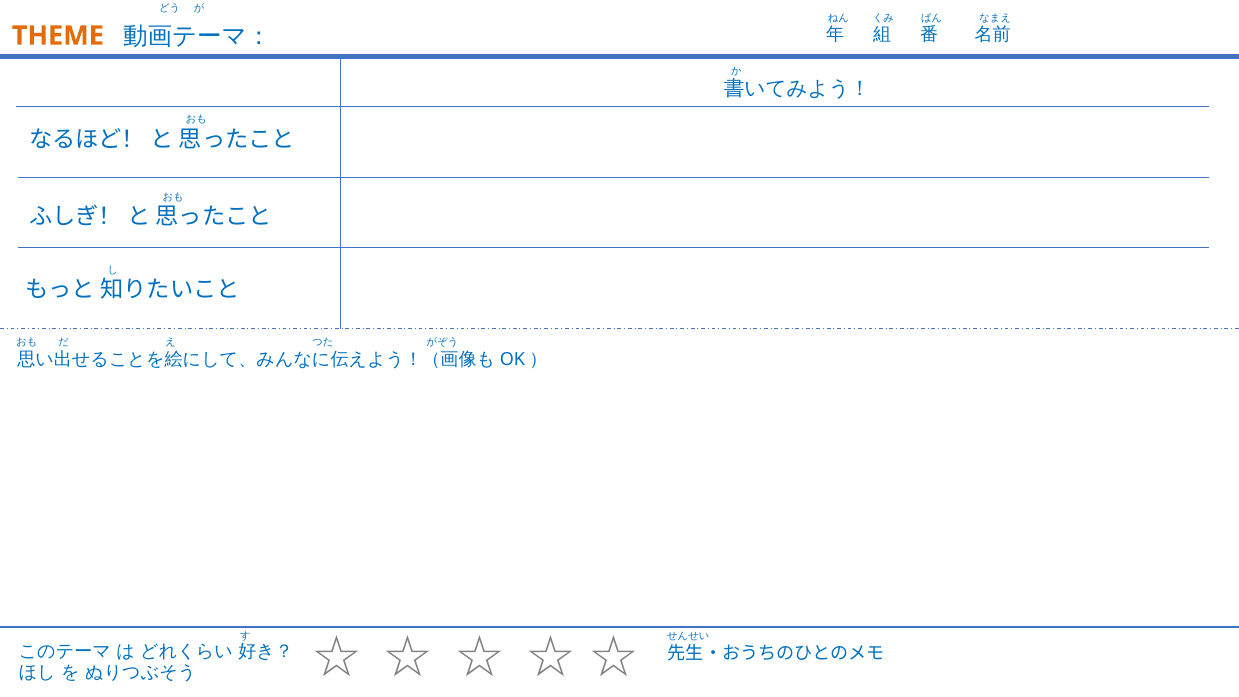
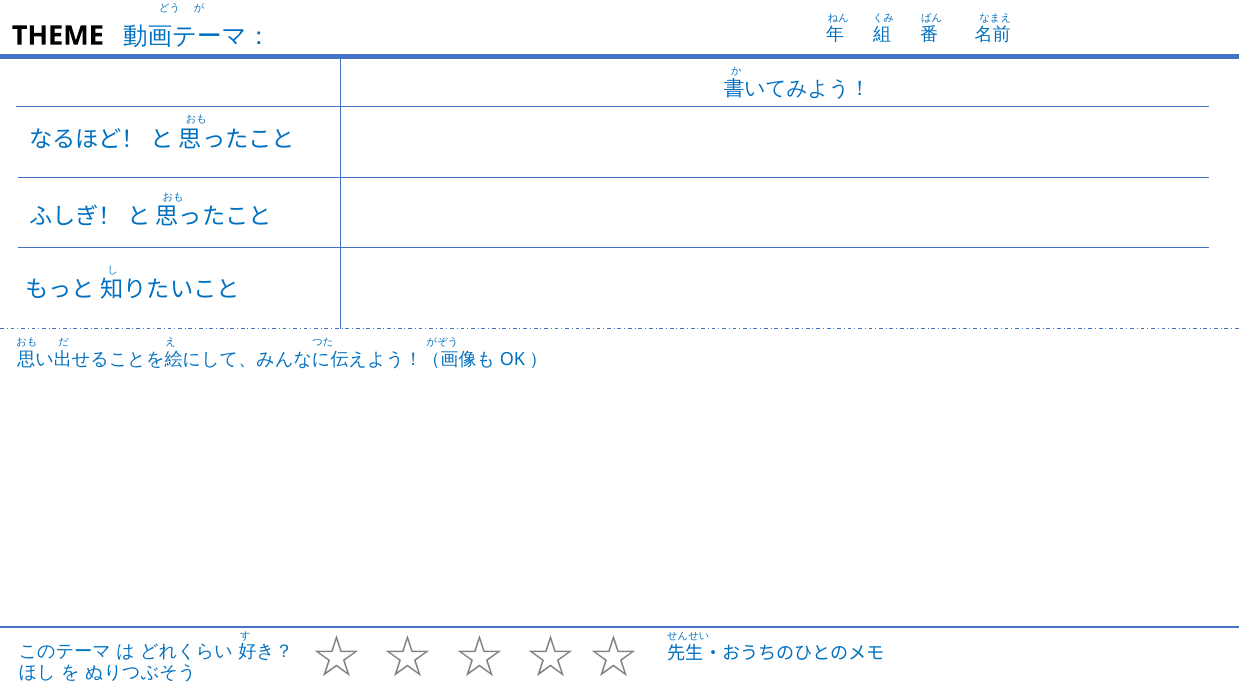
THEME colour: orange -> black (58, 36)
